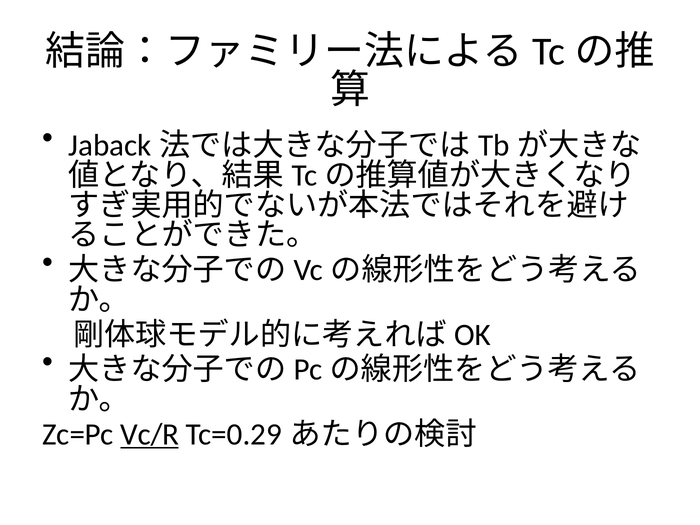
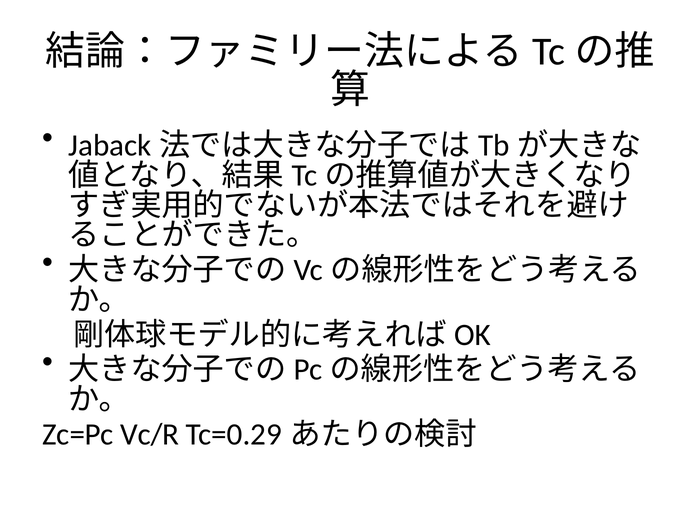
Vc/R underline: present -> none (150, 434)
